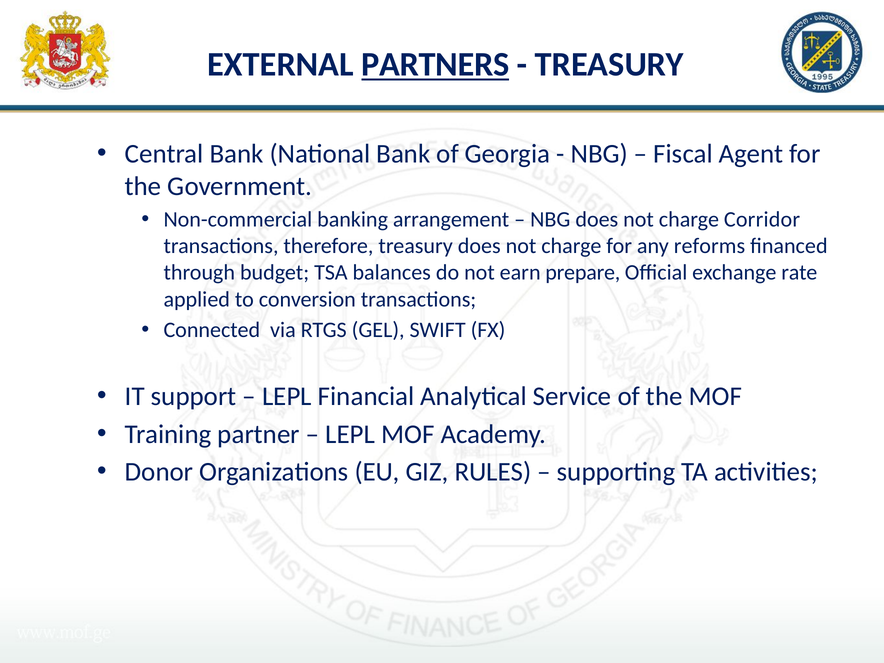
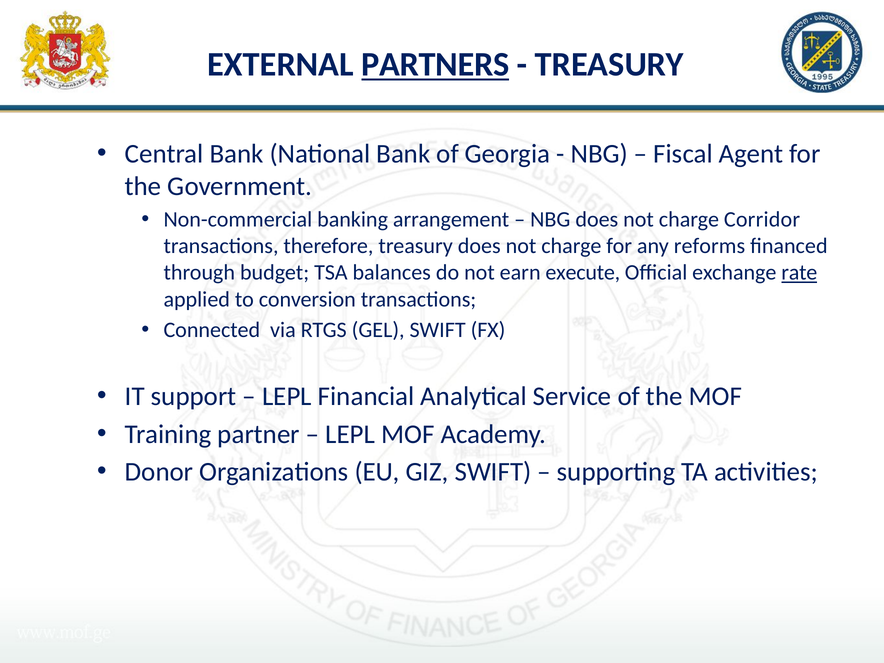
prepare: prepare -> execute (583, 273)
rate underline: none -> present (799, 273)
GIZ RULES: RULES -> SWIFT (493, 472)
